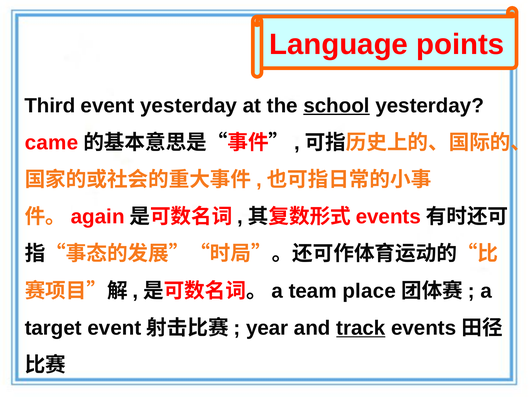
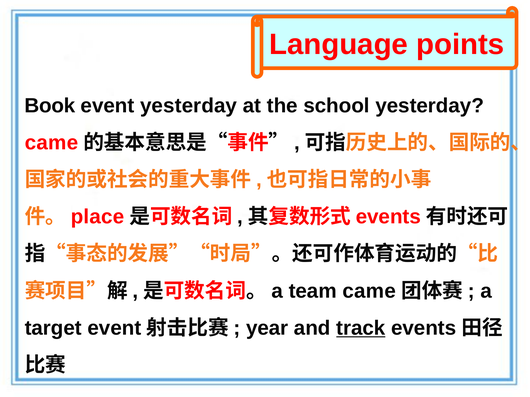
Third: Third -> Book (50, 106)
school underline: present -> none (337, 106)
again: again -> place (98, 217)
team place: place -> came (369, 291)
